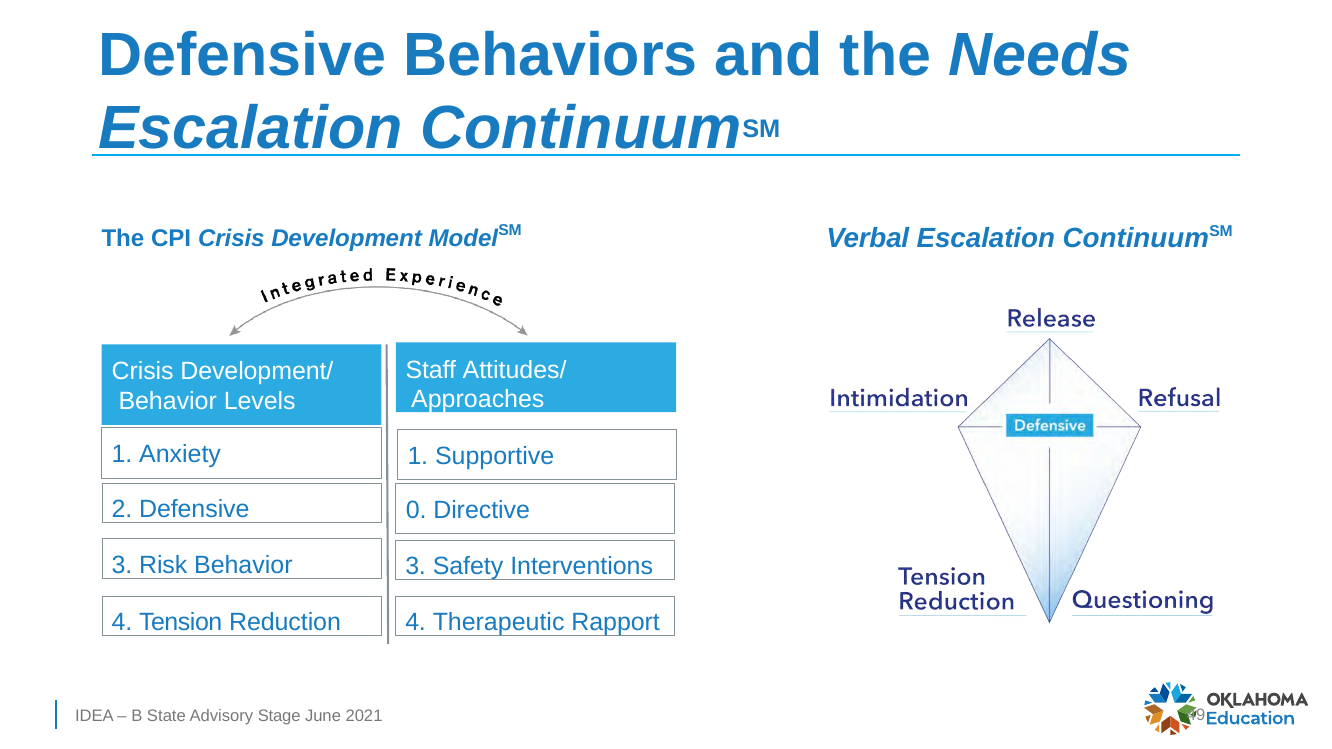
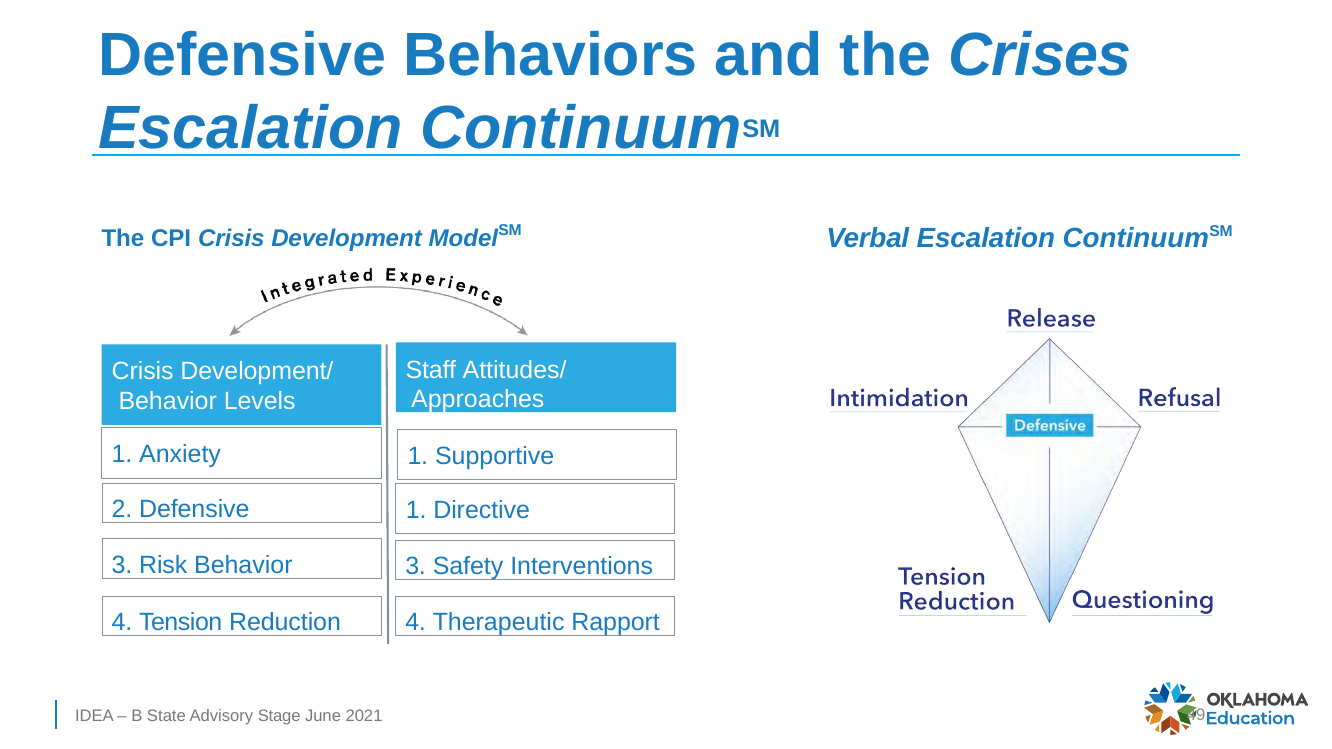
Needs: Needs -> Crises (1040, 55)
Defensive 0: 0 -> 1 (416, 510)
